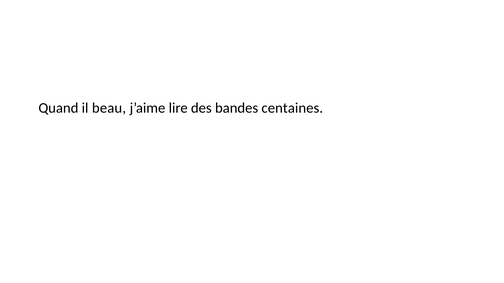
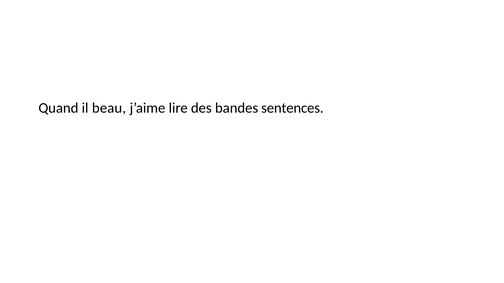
centaines: centaines -> sentences (292, 108)
